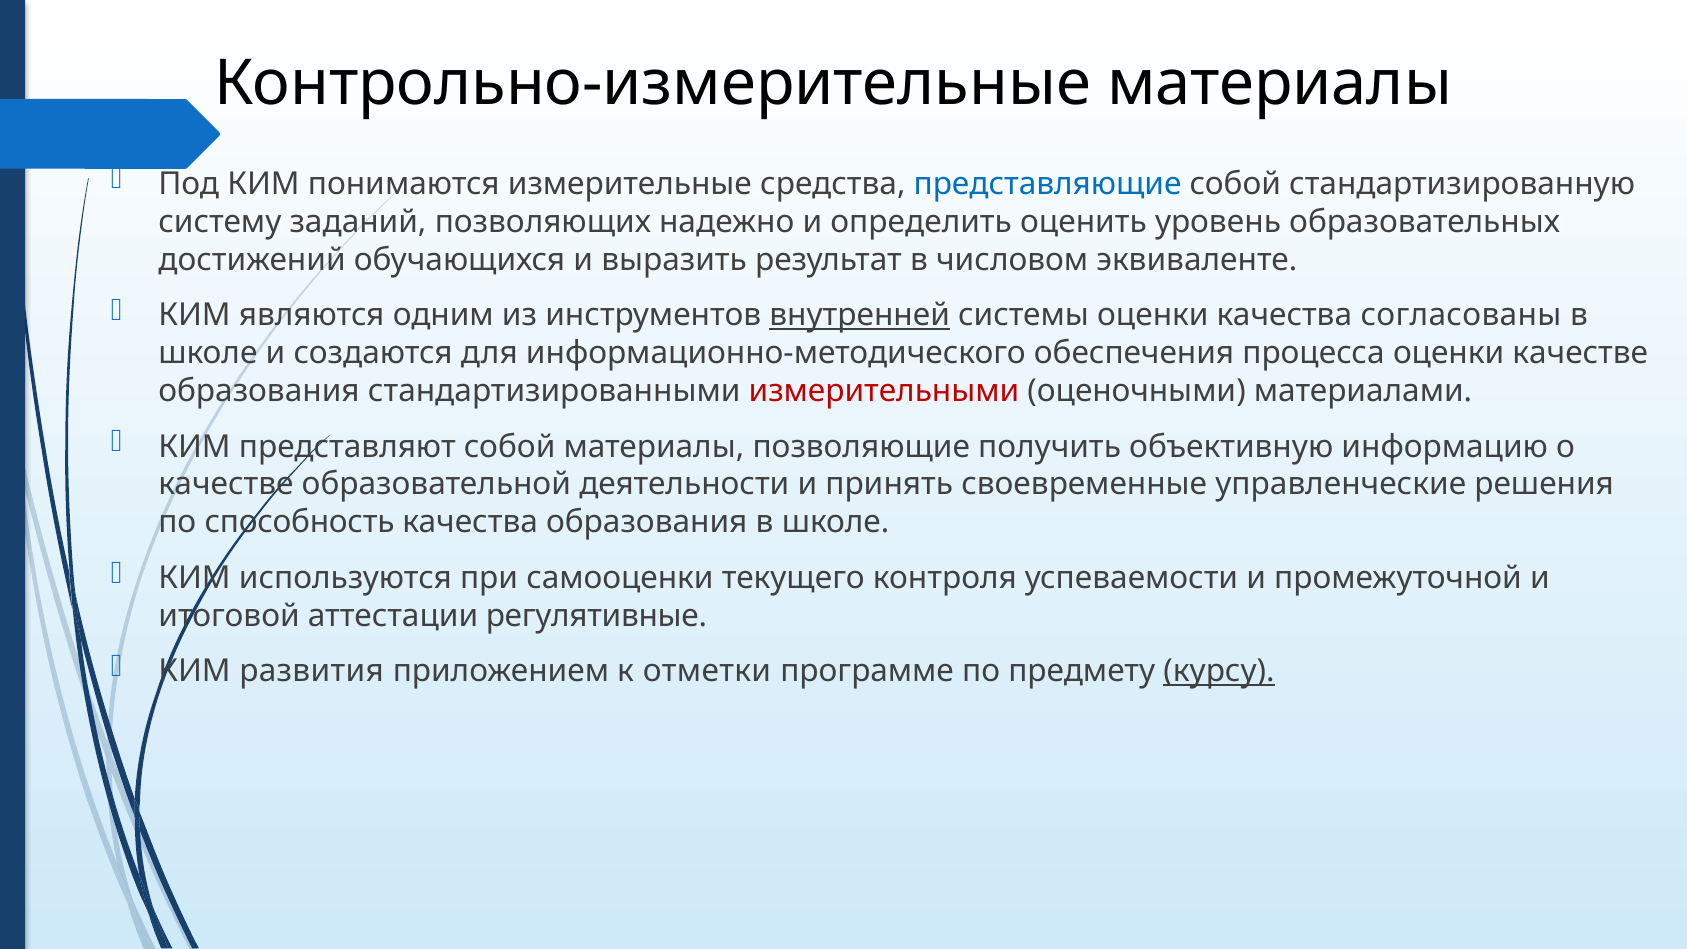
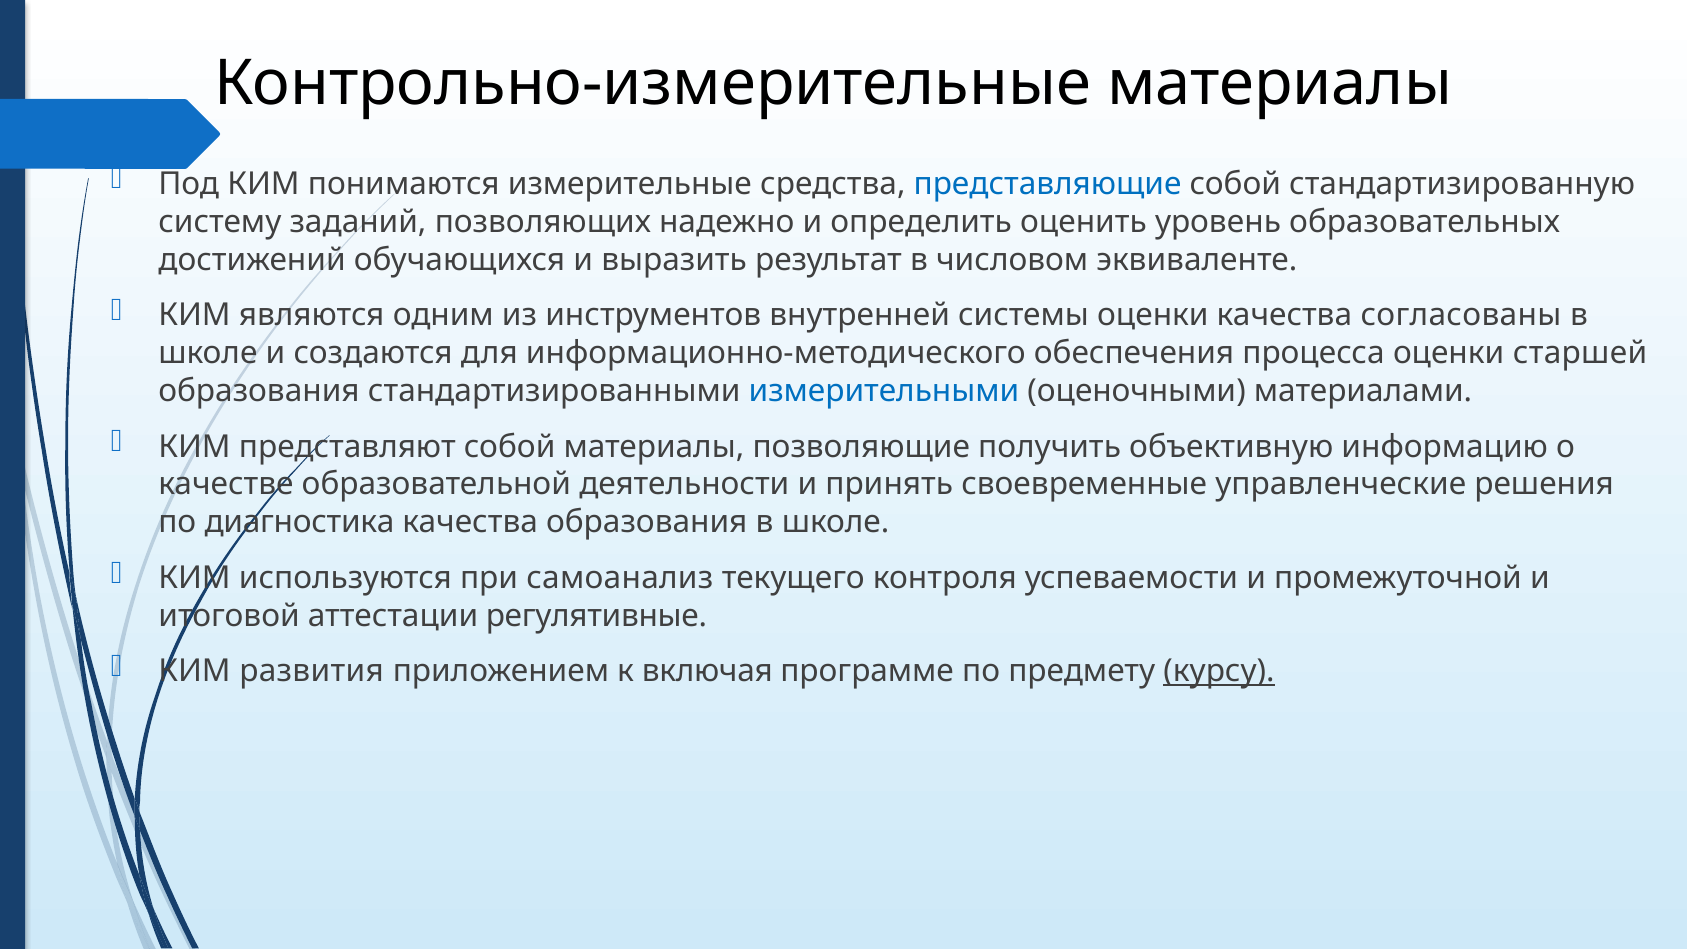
внутренней underline: present -> none (860, 315)
оценки качестве: качестве -> старшей (1580, 353)
измерительными colour: red -> blue (884, 391)
способность: способность -> диагностика (300, 522)
самооценки: самооценки -> самоанализ (620, 578)
отметки: отметки -> включая (707, 671)
